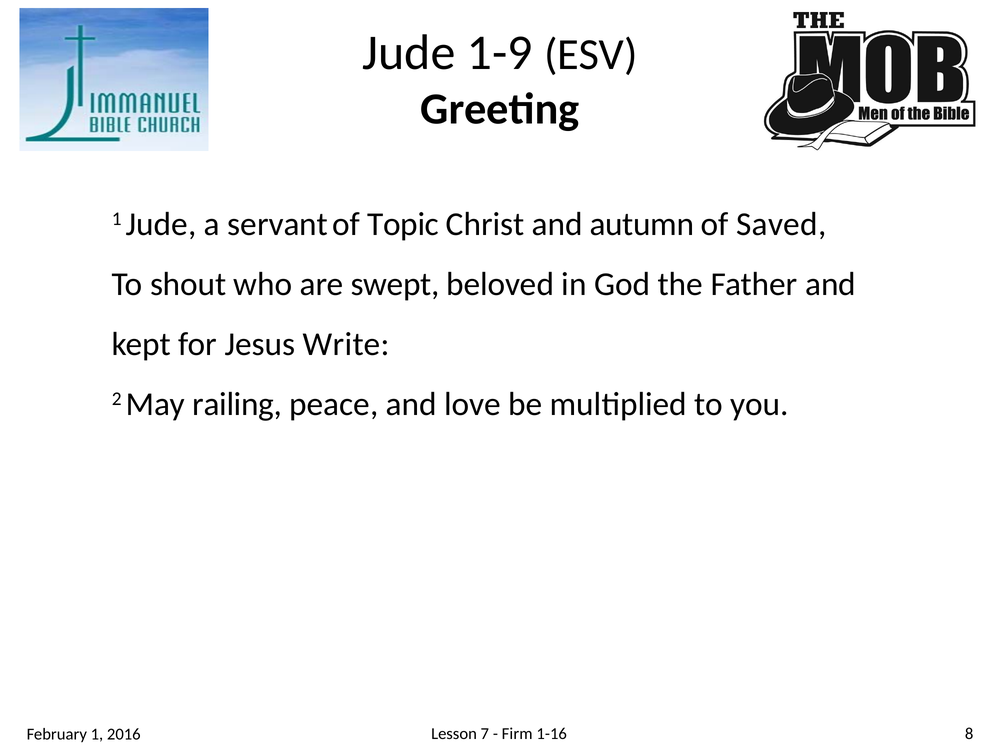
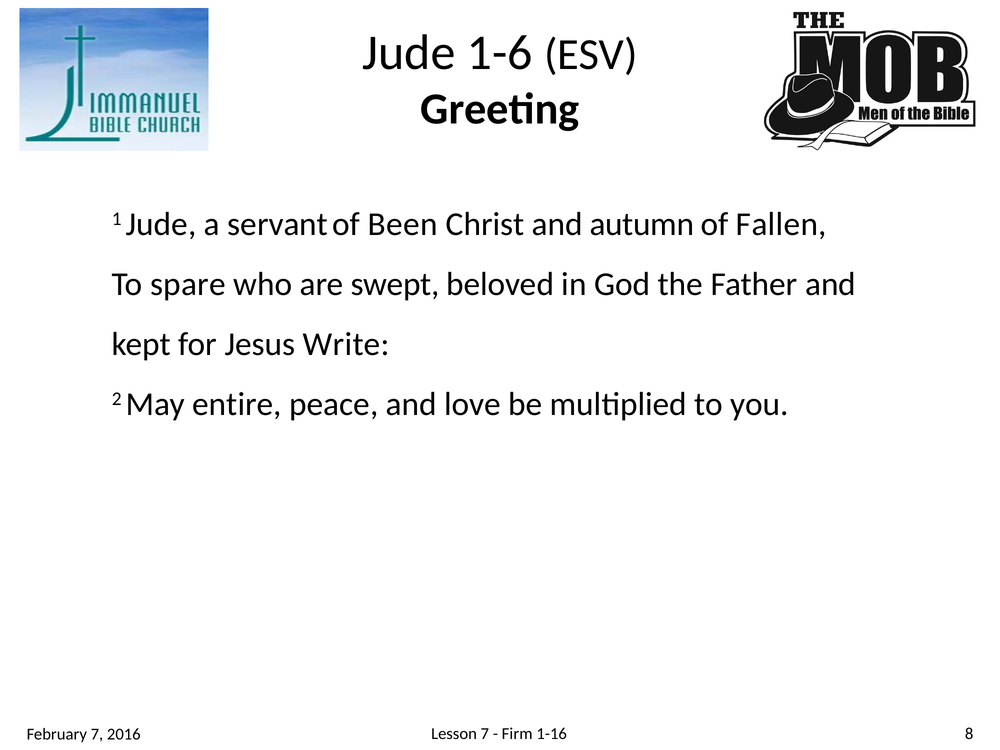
1-9: 1-9 -> 1-6 (500, 53)
Topic: Topic -> Been (403, 224)
Saved: Saved -> Fallen (781, 224)
shout: shout -> spare (188, 284)
railing: railing -> entire (237, 404)
February 1: 1 -> 7 (97, 734)
